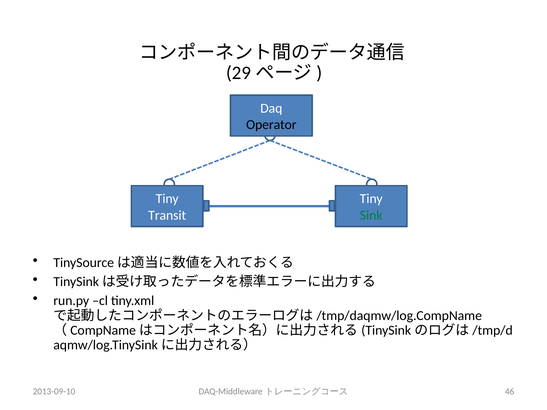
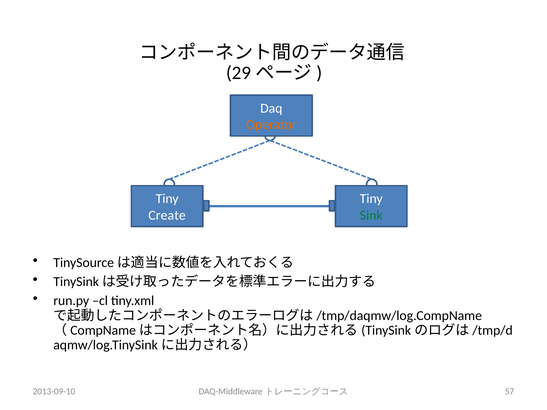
Operator colour: black -> orange (271, 125)
Transit: Transit -> Create (167, 215)
46: 46 -> 57 (510, 392)
